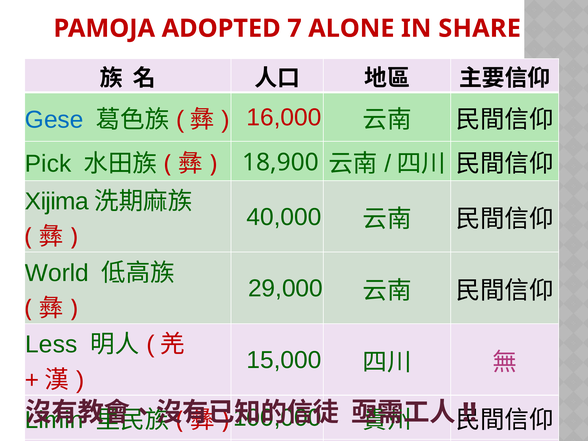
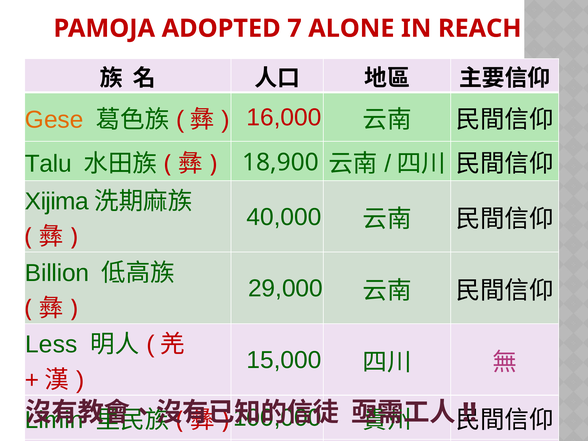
SHARE: SHARE -> REACH (480, 28)
Gese colour: blue -> orange (54, 120)
Pick: Pick -> Talu (48, 164)
World: World -> Billion (57, 273)
